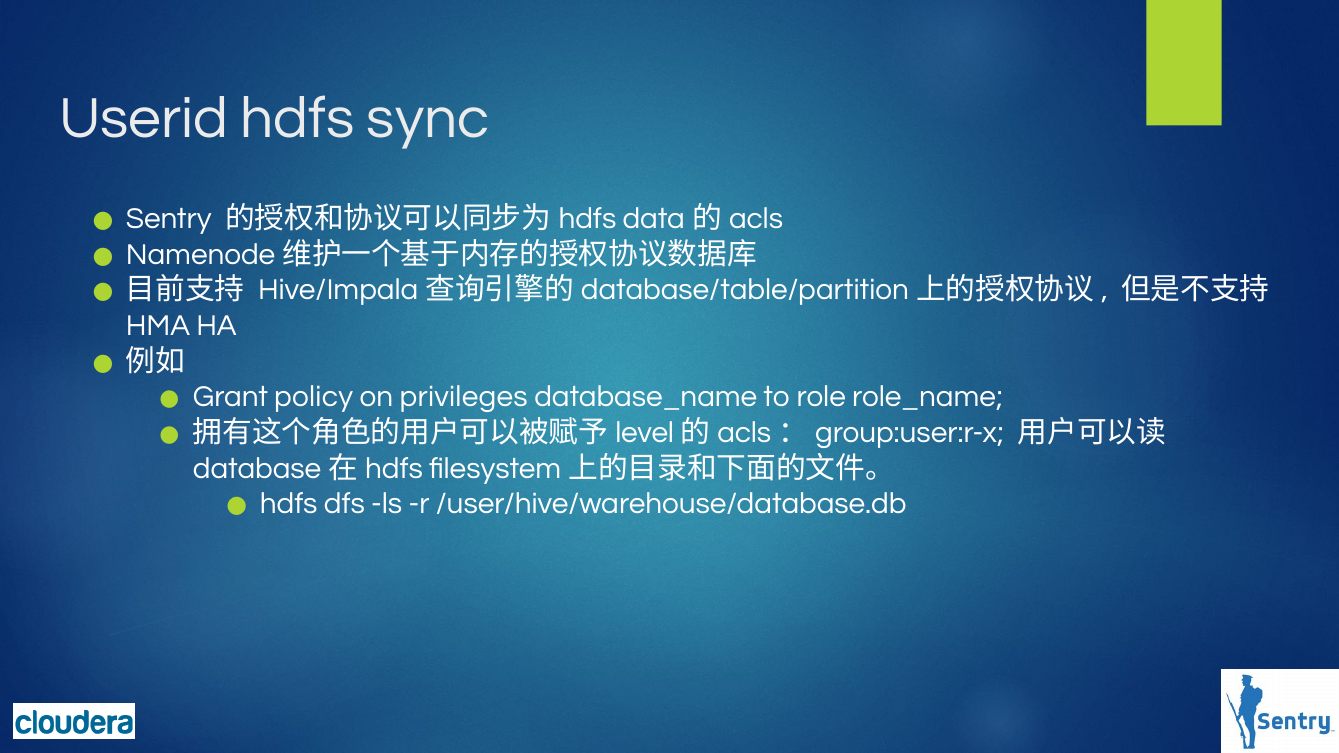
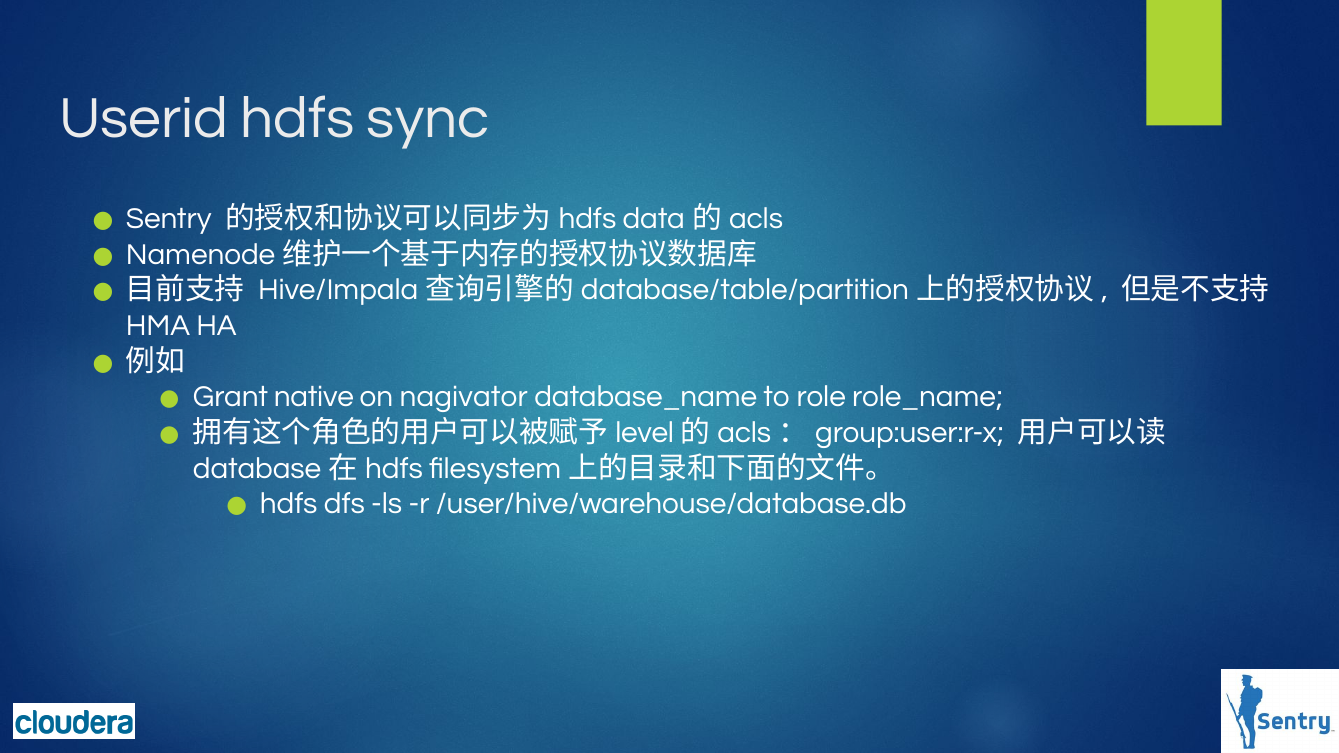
policy: policy -> native (314, 397)
privileges: privileges -> nagivator (464, 397)
